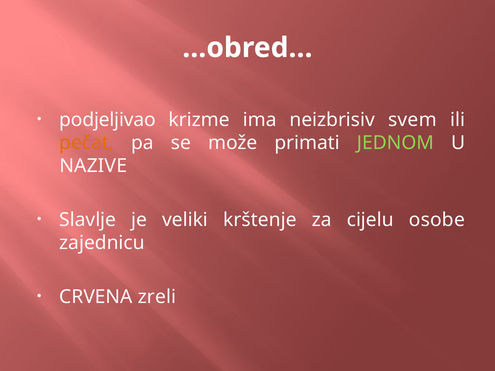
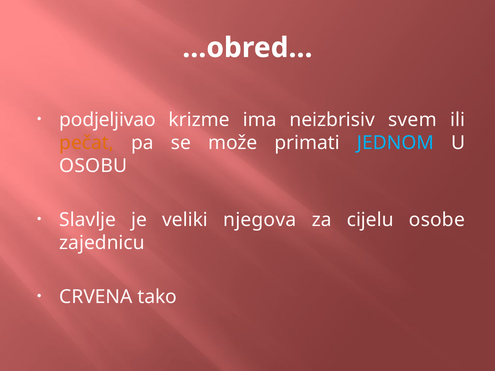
JEDNOM colour: light green -> light blue (395, 143)
NAZIVE: NAZIVE -> OSOBU (93, 166)
krštenje: krštenje -> njegova (260, 220)
zreli: zreli -> tako (157, 297)
